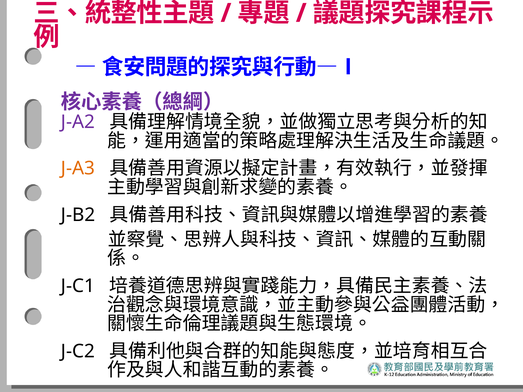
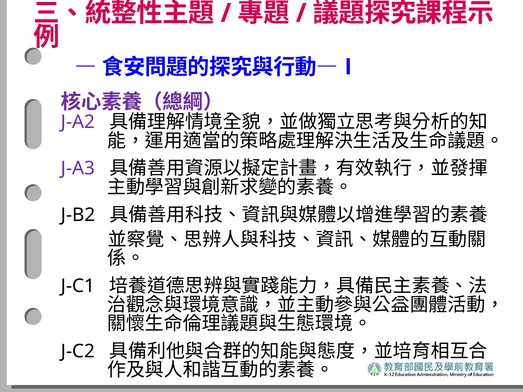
J-A3 colour: orange -> purple (78, 168)
